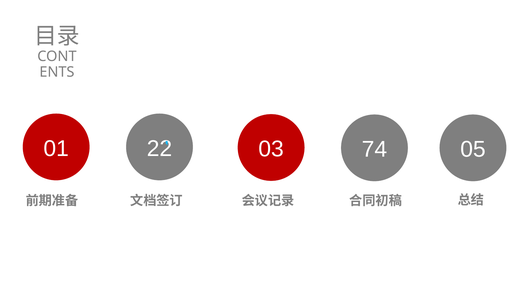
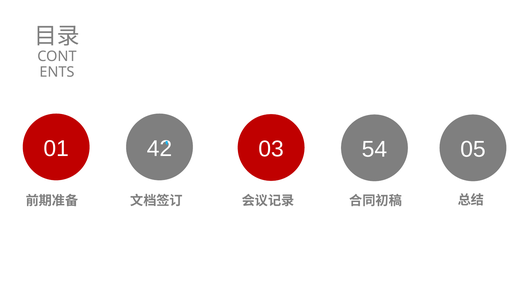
22: 22 -> 42 (159, 149)
74: 74 -> 54 (374, 150)
